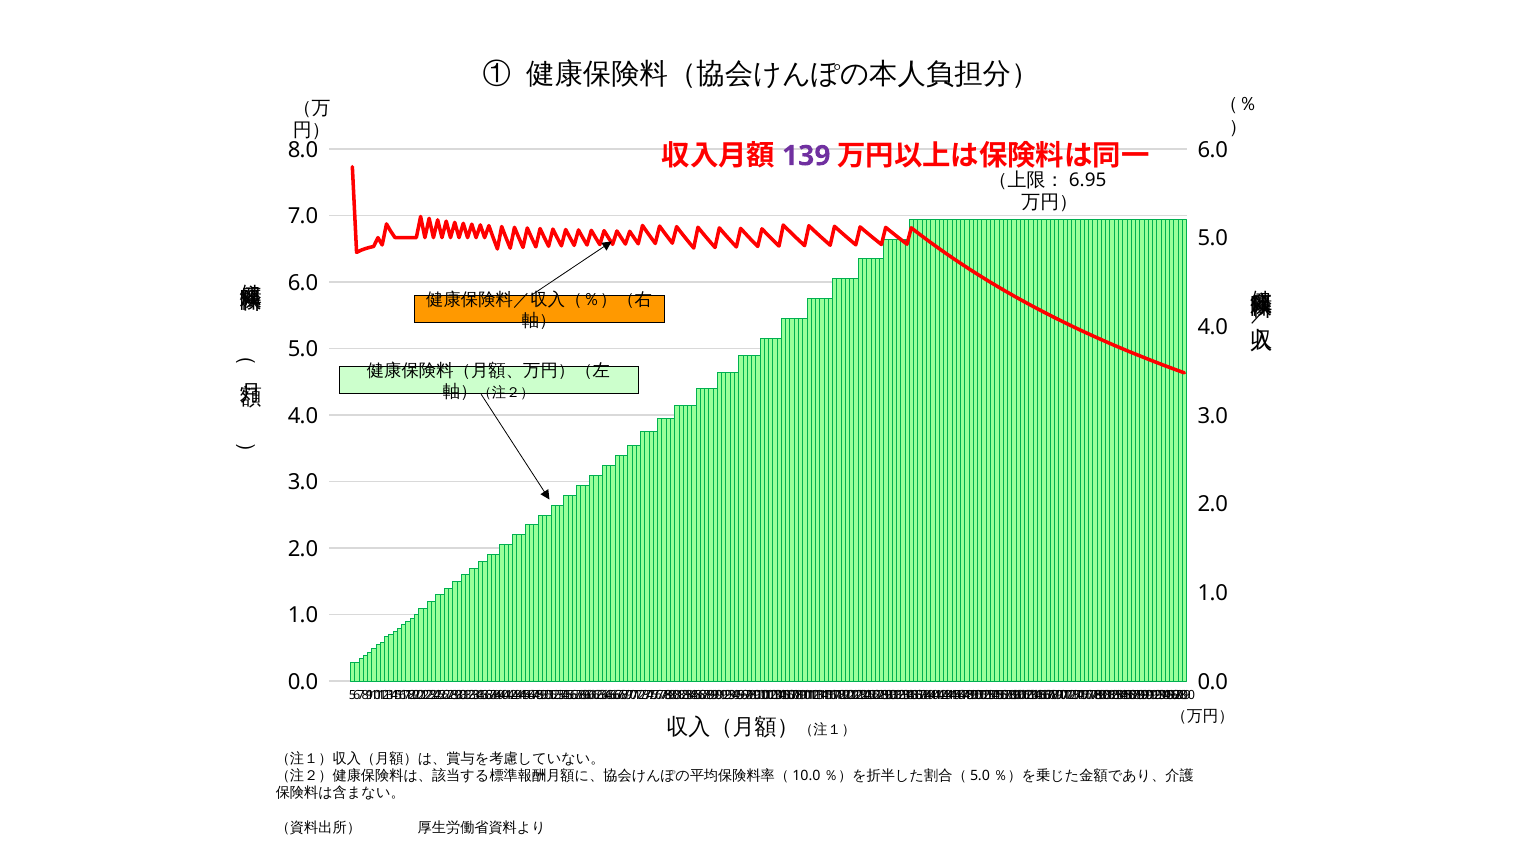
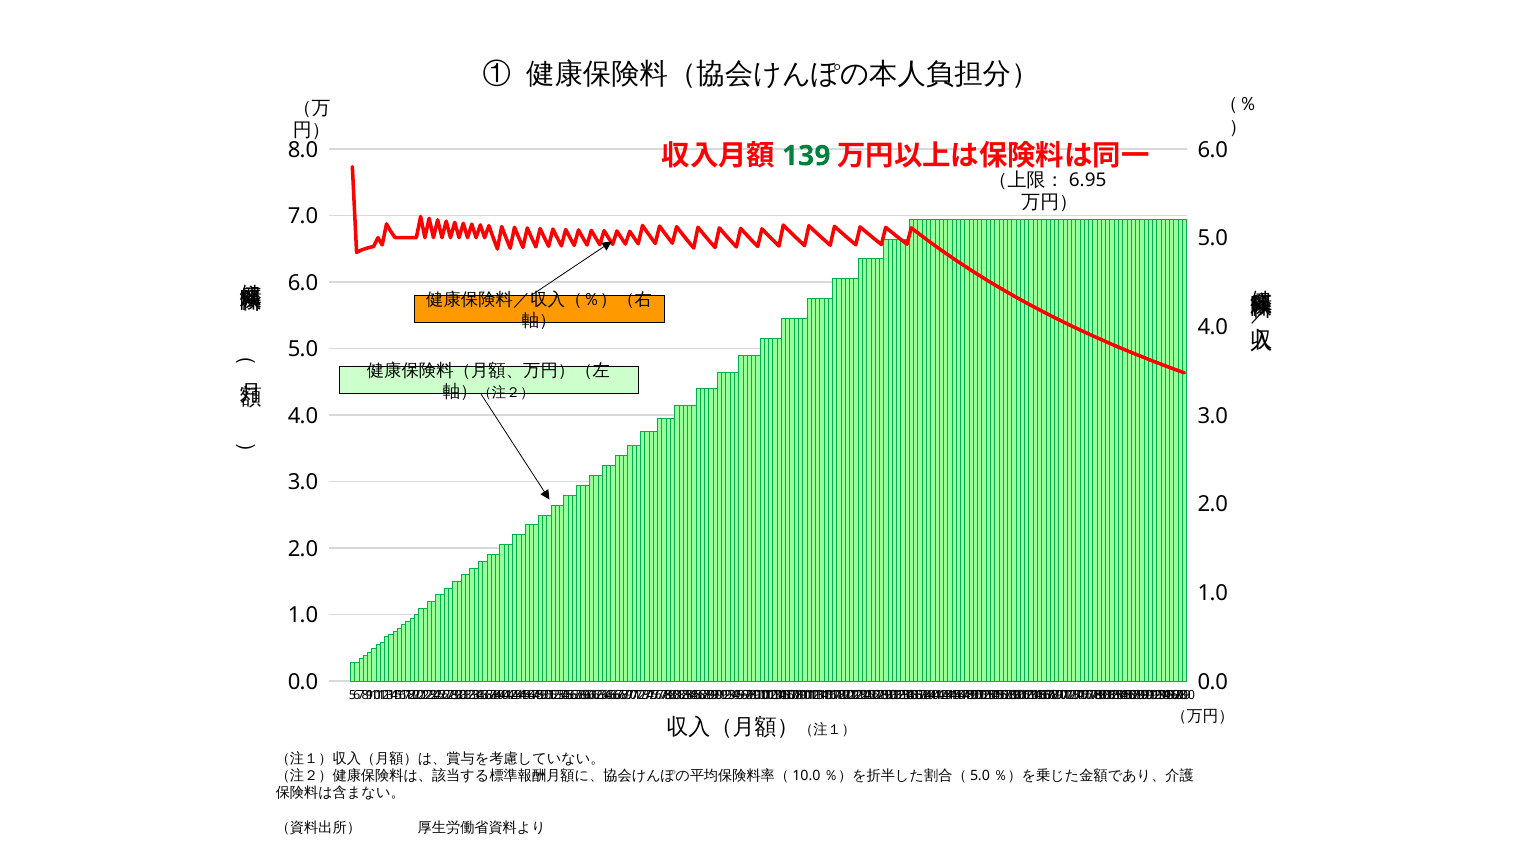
139 colour: purple -> green (806, 156)
